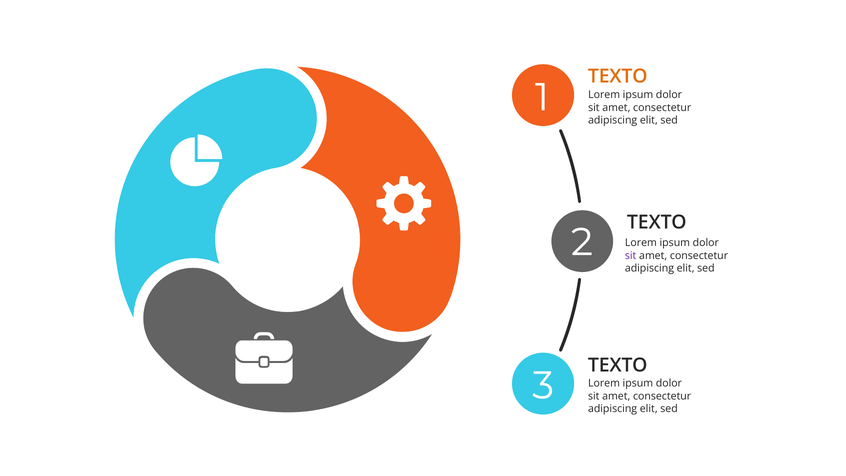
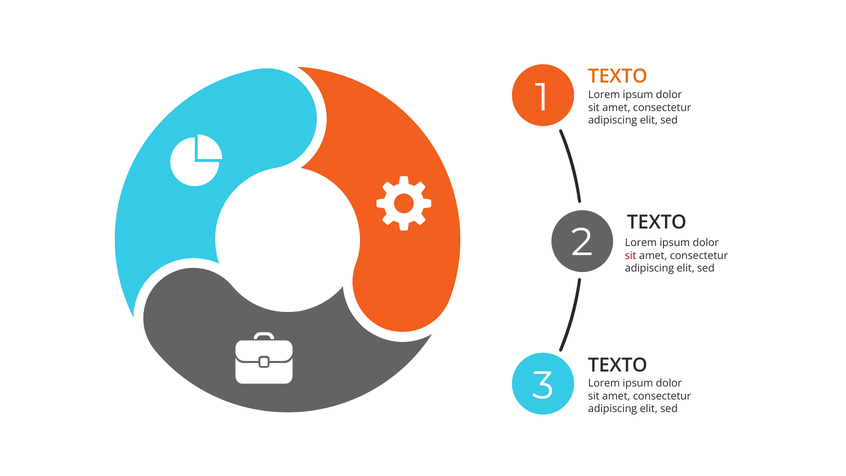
sit colour: purple -> red (631, 255)
